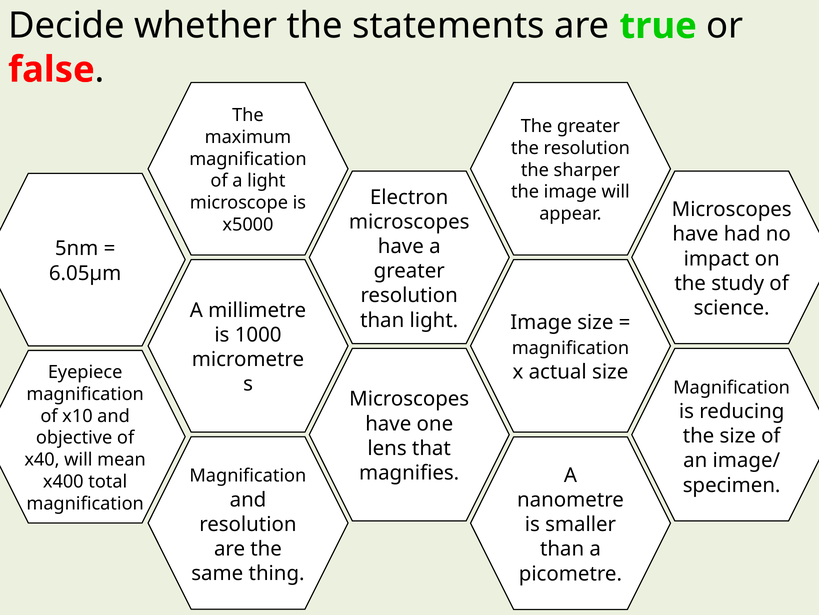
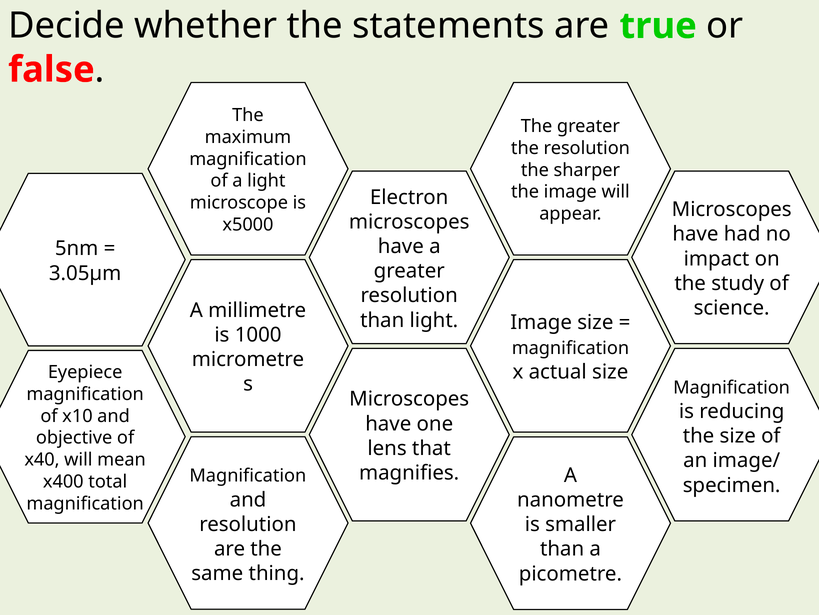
6.05µm: 6.05µm -> 3.05µm (85, 273)
